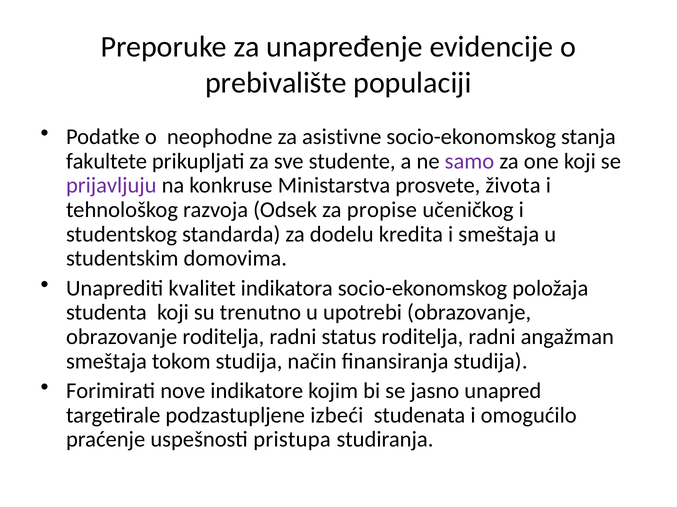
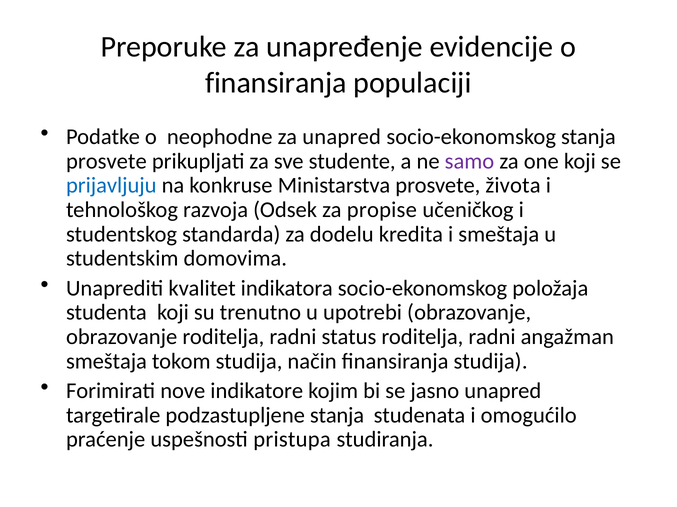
prebivalište: prebivalište -> finansiranja (276, 83)
za asistivne: asistivne -> unapred (342, 137)
fakultete: fakultete -> prosvete (106, 161)
prijavljuju colour: purple -> blue (111, 186)
podzastupljene izbeći: izbeći -> stanja (337, 416)
